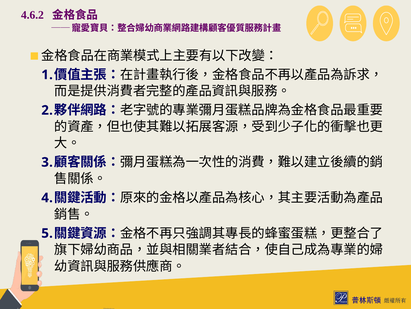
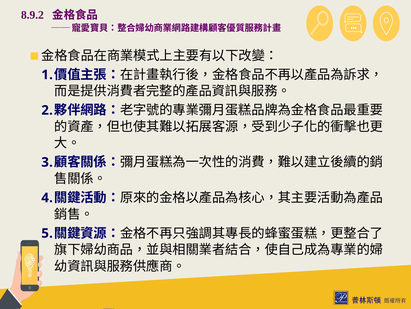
4.6.2: 4.6.2 -> 8.9.2 (32, 15)
